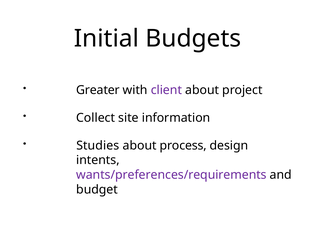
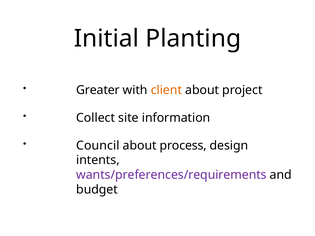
Budgets: Budgets -> Planting (193, 39)
client colour: purple -> orange (166, 90)
Studies: Studies -> Council (98, 146)
